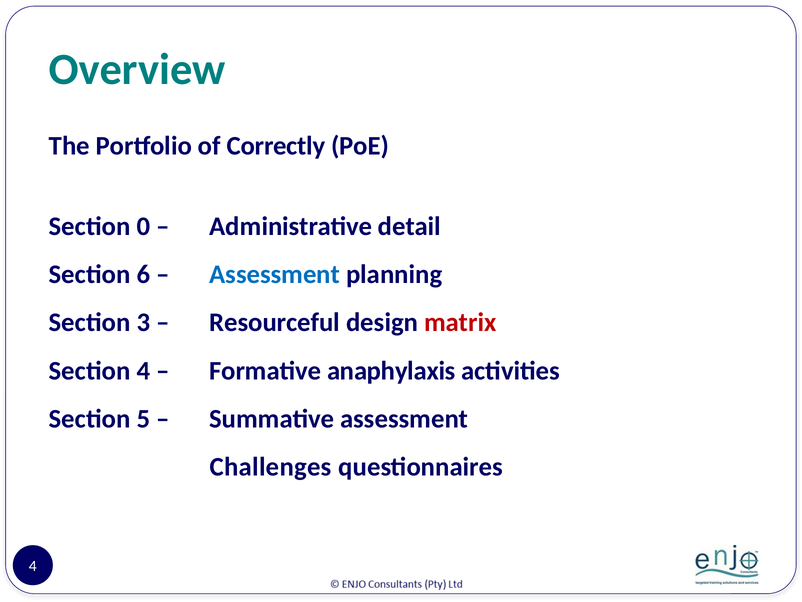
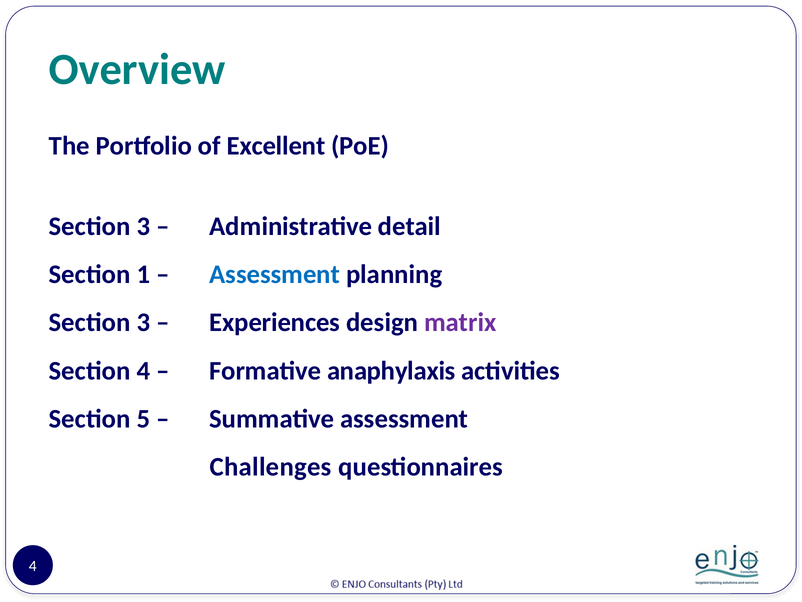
Correctly: Correctly -> Excellent (276, 146)
0: 0 -> 3 (143, 226)
6: 6 -> 1 (143, 274)
Resourceful: Resourceful -> Experiences (275, 322)
matrix colour: red -> purple (460, 322)
